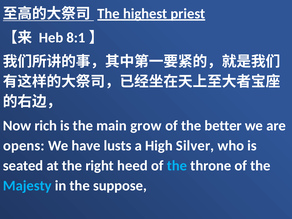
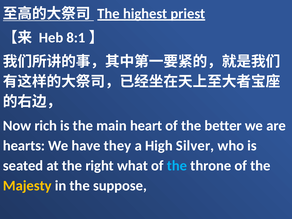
grow: grow -> heart (146, 126)
opens: opens -> hearts (24, 146)
lusts: lusts -> they (118, 146)
heed: heed -> what (132, 166)
Majesty colour: light blue -> yellow (27, 186)
